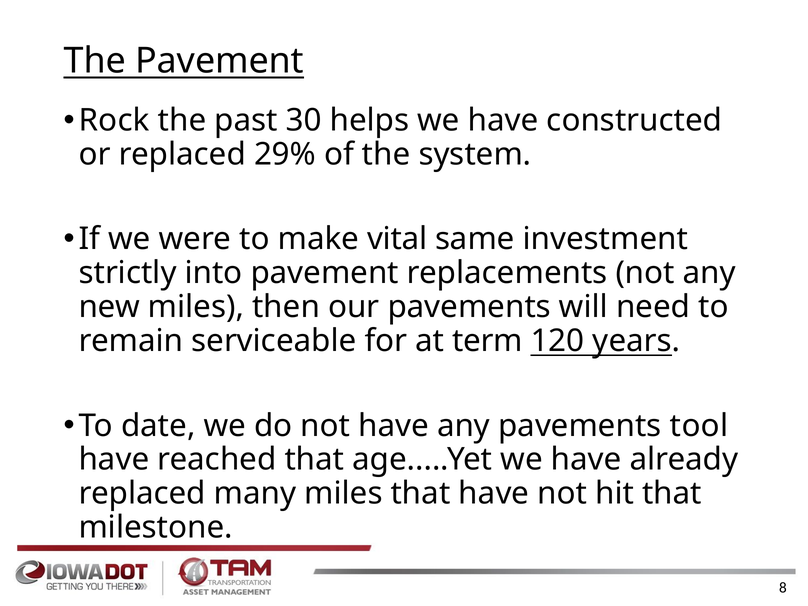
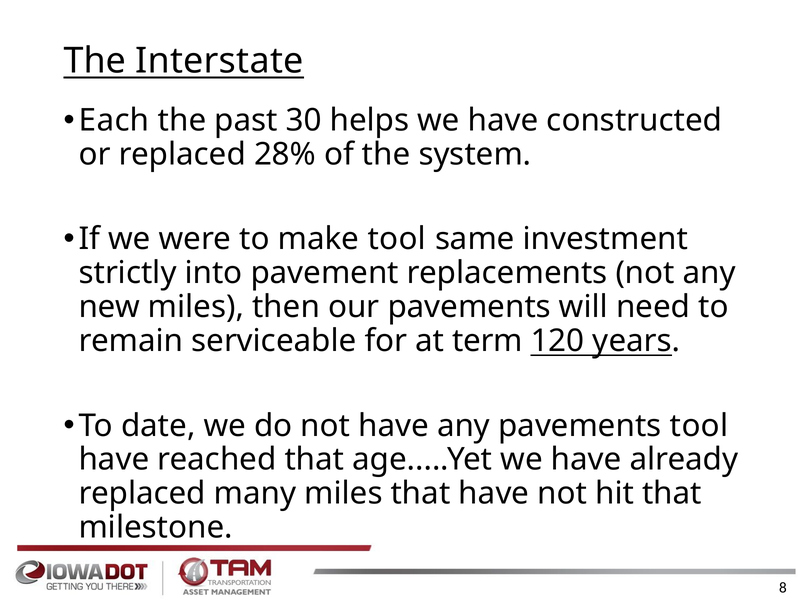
The Pavement: Pavement -> Interstate (219, 61)
Rock: Rock -> Each (114, 120)
29%: 29% -> 28% (285, 154)
make vital: vital -> tool (397, 239)
